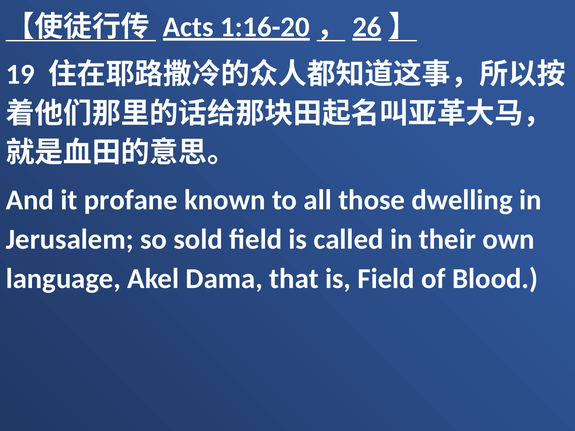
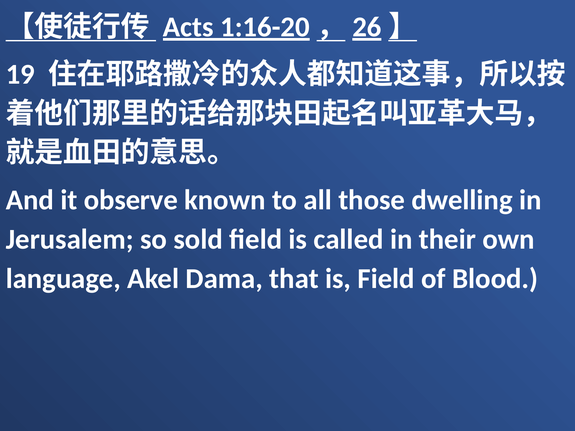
profane: profane -> observe (131, 200)
